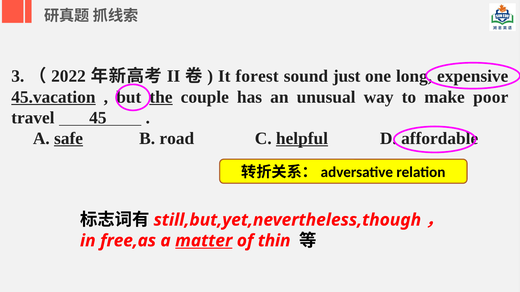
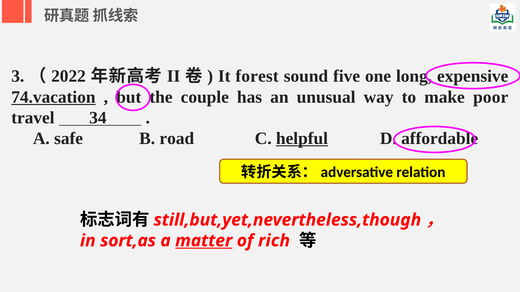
just: just -> five (347, 76)
45.vacation: 45.vacation -> 74.vacation (53, 97)
the underline: present -> none (161, 97)
45: 45 -> 34 (98, 118)
safe underline: present -> none (69, 139)
free,as: free,as -> sort,as (128, 241)
thin: thin -> rich (274, 241)
